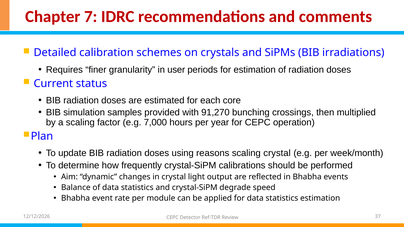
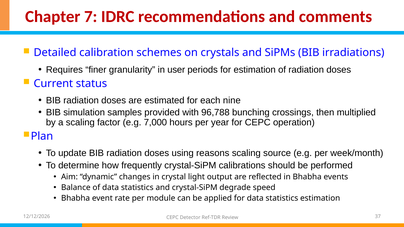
core: core -> nine (232, 101)
91,270: 91,270 -> 96,788 (215, 113)
scaling crystal: crystal -> source (277, 153)
